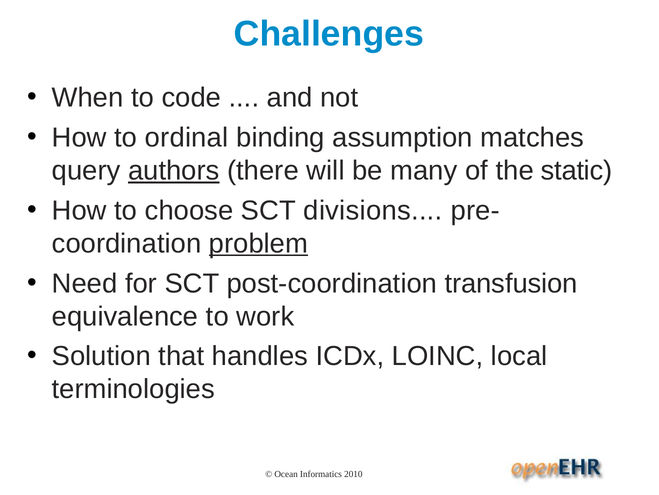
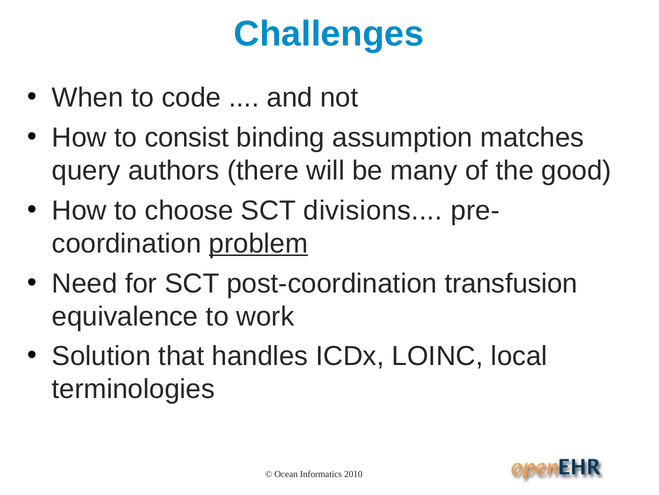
ordinal: ordinal -> consist (187, 137)
authors underline: present -> none (174, 170)
static: static -> good (576, 170)
